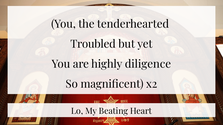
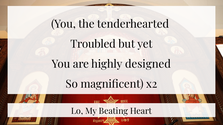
diligence: diligence -> designed (148, 64)
